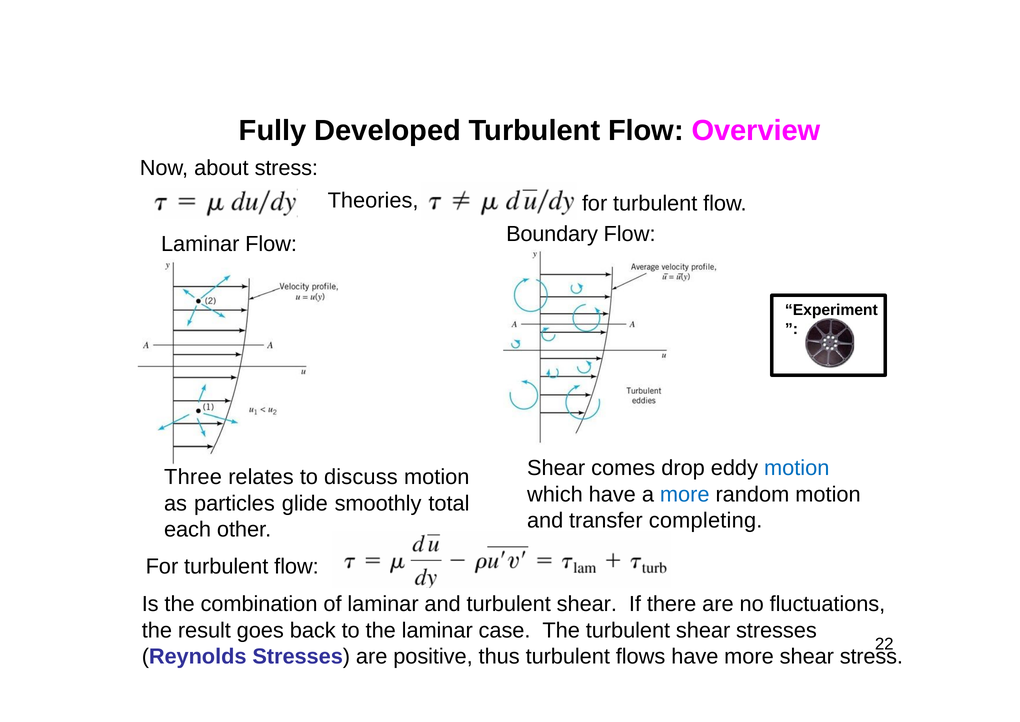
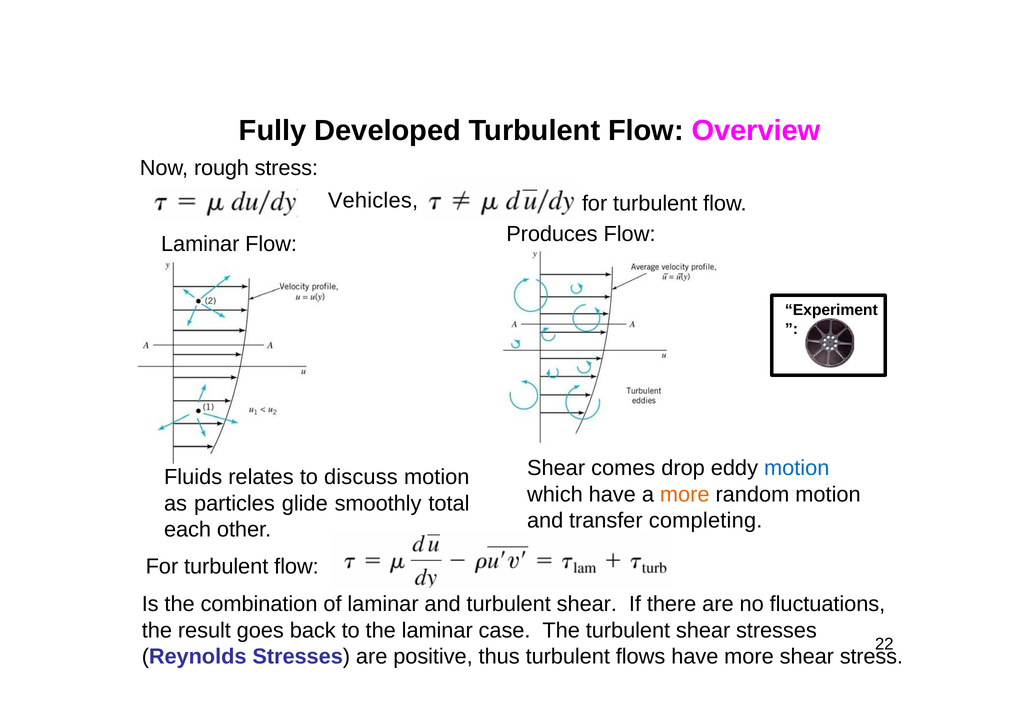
about: about -> rough (222, 168)
Theories: Theories -> Vehicles (373, 200)
Boundary: Boundary -> Produces (552, 234)
Three: Three -> Fluids (193, 477)
more colour: blue -> orange (685, 494)
